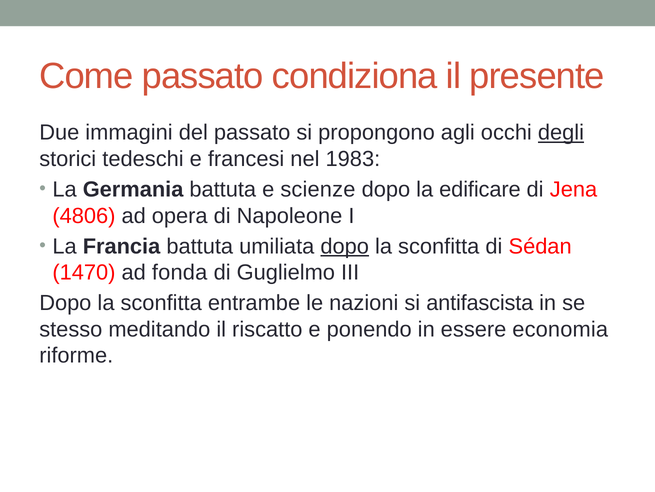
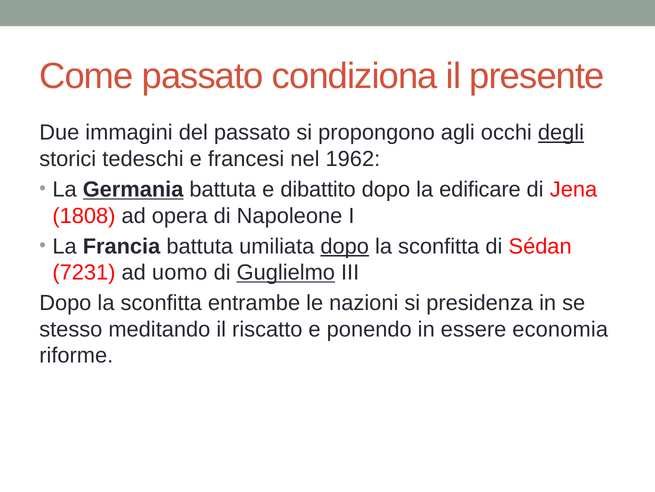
1983: 1983 -> 1962 (353, 159)
Germania underline: none -> present (133, 189)
scienze: scienze -> dibattito (318, 189)
4806: 4806 -> 1808 (84, 215)
1470: 1470 -> 7231 (84, 272)
fonda: fonda -> uomo (180, 272)
Guglielmo underline: none -> present (286, 272)
antifascista: antifascista -> presidenza (480, 303)
